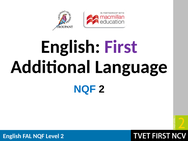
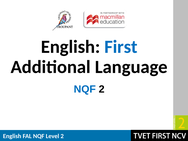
First colour: purple -> blue (121, 47)
